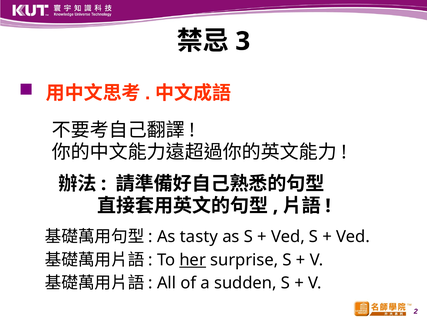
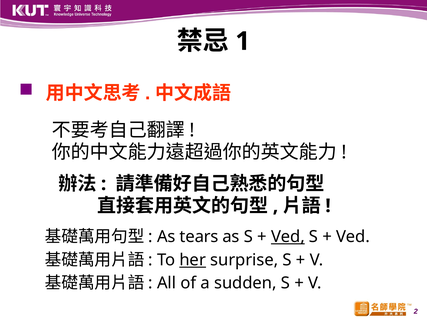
3: 3 -> 1 (243, 41)
tasty: tasty -> tears (199, 237)
Ved underline: none -> present (288, 237)
